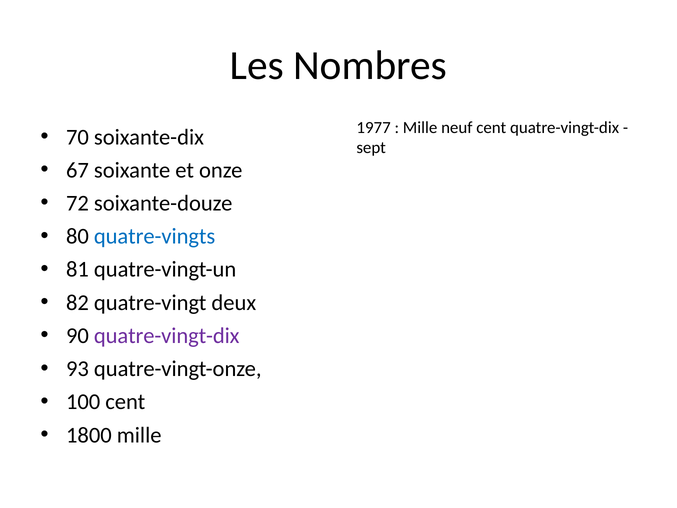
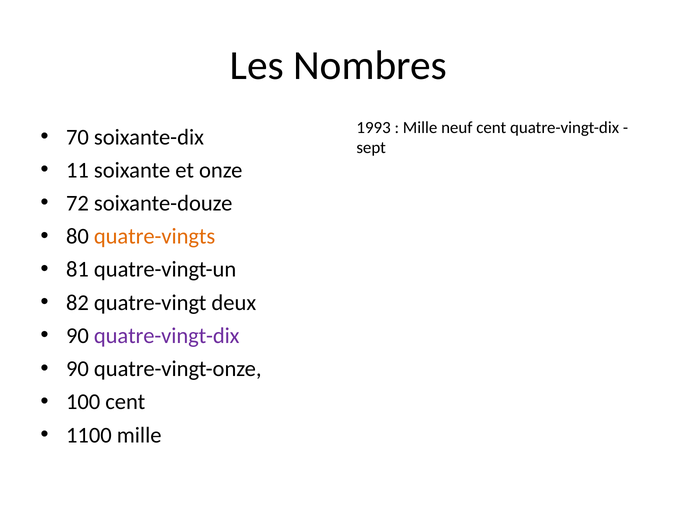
1977: 1977 -> 1993 (374, 127)
67: 67 -> 11 (77, 170)
quatre-vingts colour: blue -> orange (155, 236)
93: 93 -> 90 (77, 369)
1800: 1800 -> 1100 (89, 435)
